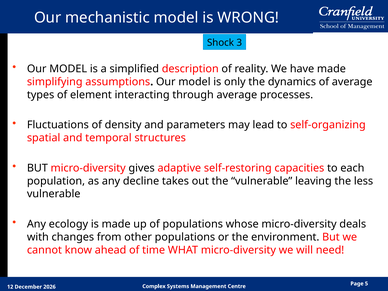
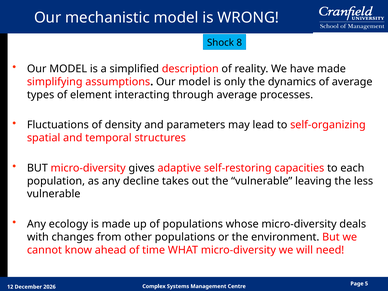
3: 3 -> 8 (239, 43)
